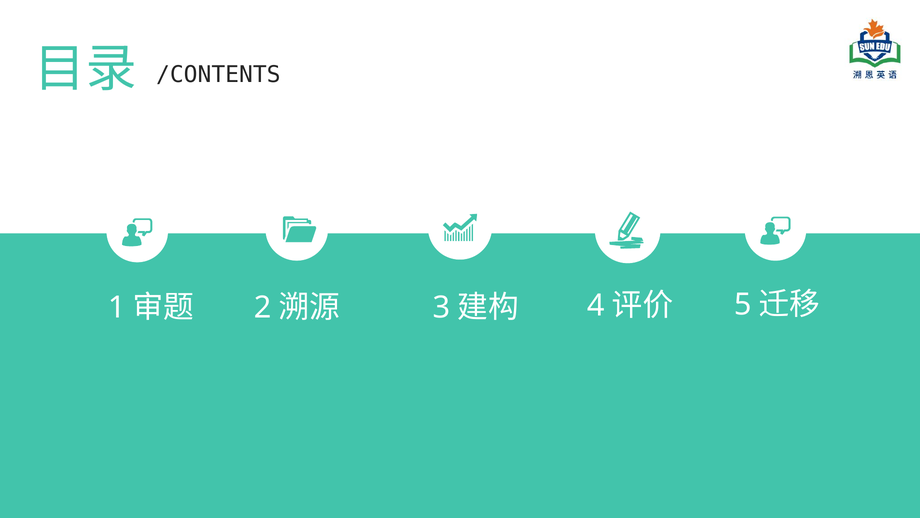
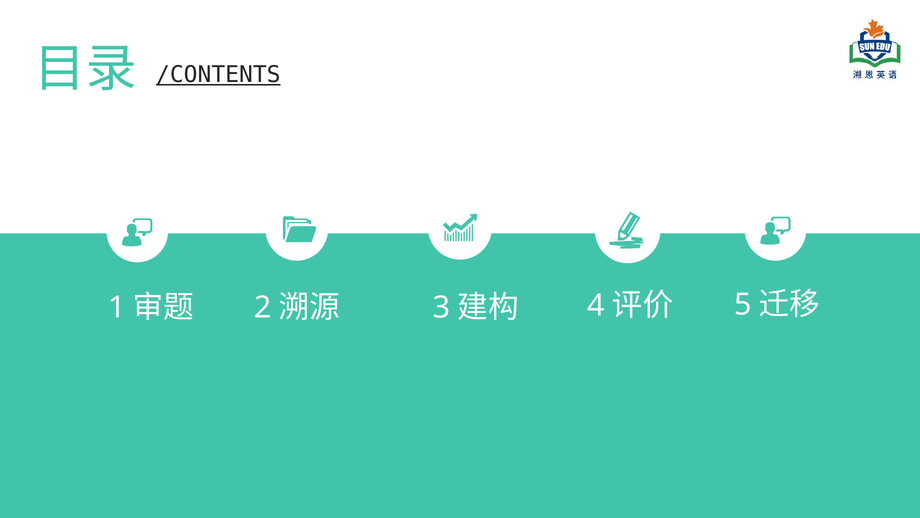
/CONTENTS underline: none -> present (218, 75)
